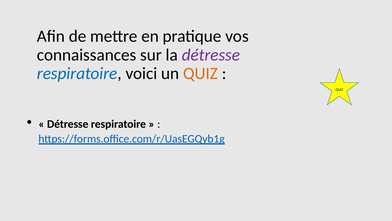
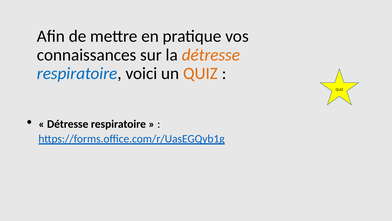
détresse colour: purple -> orange (211, 55)
